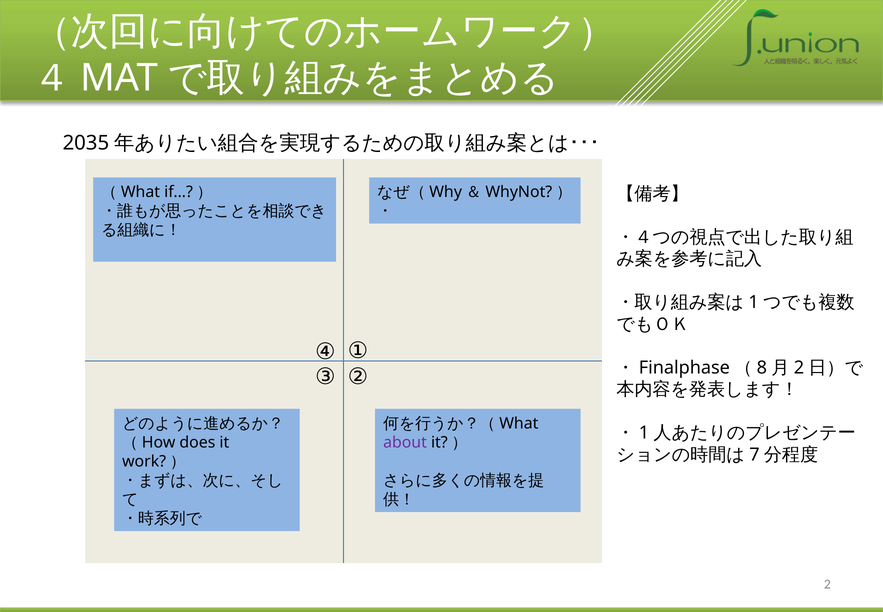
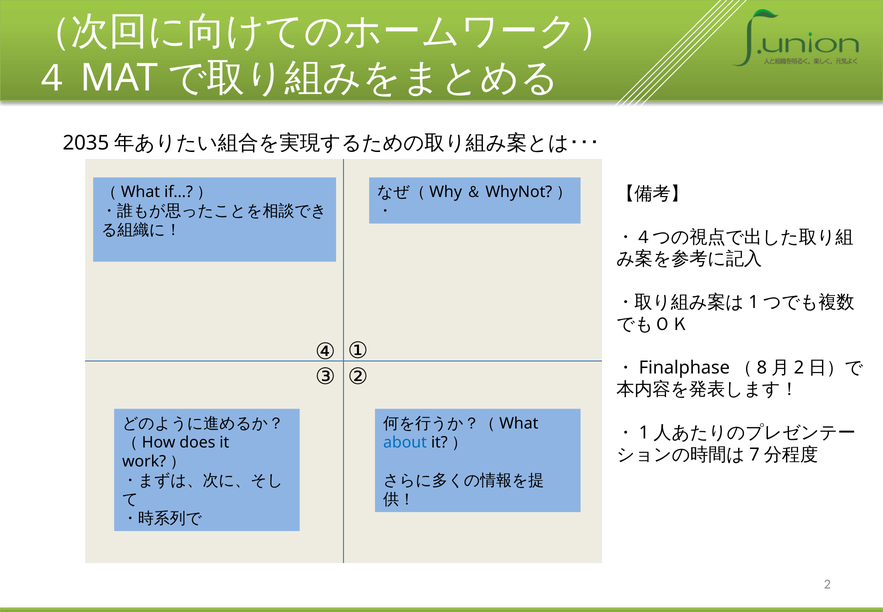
about colour: purple -> blue (405, 442)
